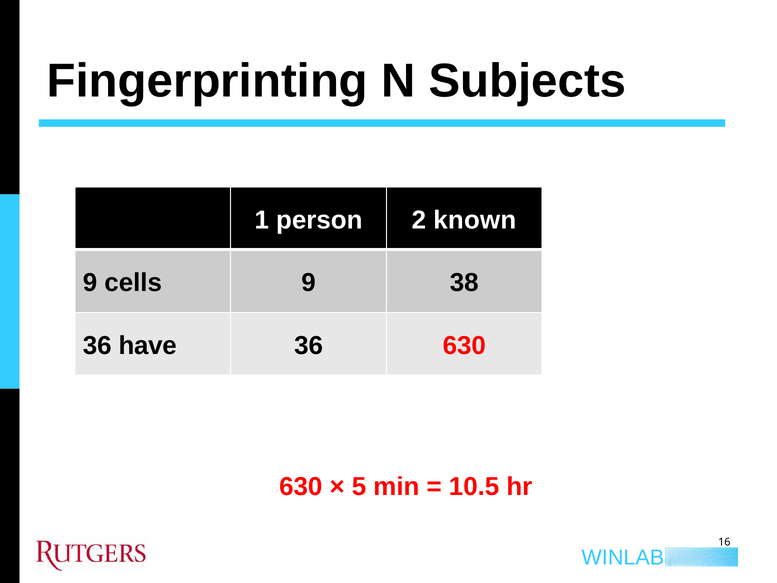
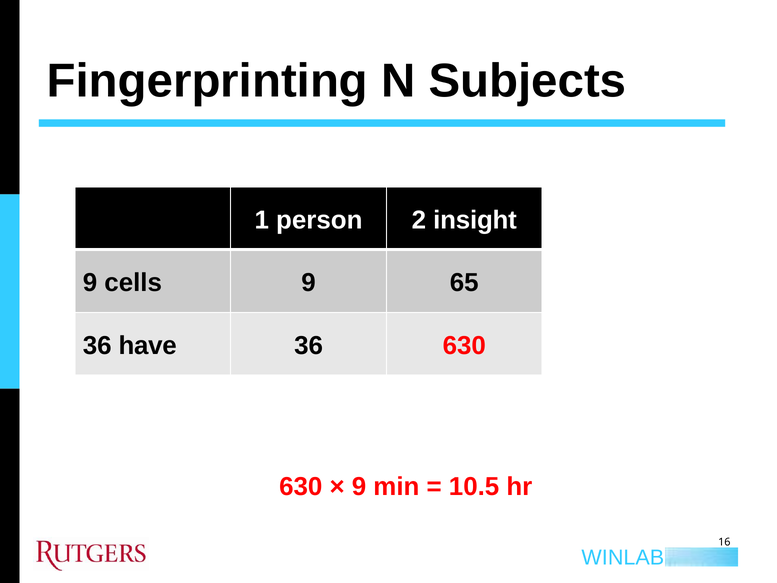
known: known -> insight (475, 220)
38: 38 -> 65 (464, 283)
5: 5 -> 9 (359, 487)
